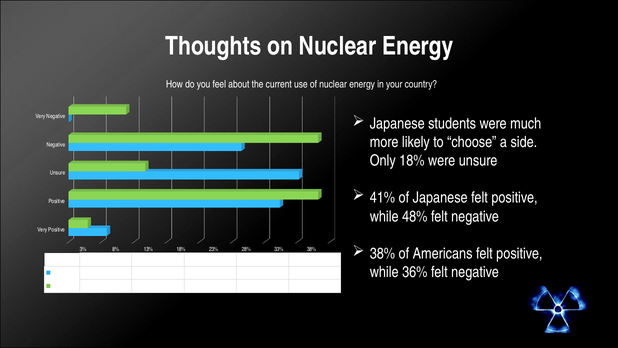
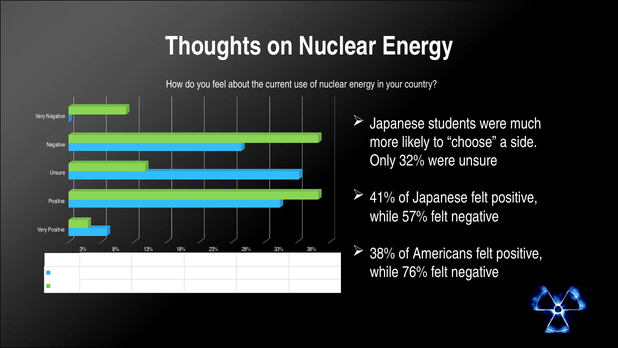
Only 18%: 18% -> 32% (412, 161)
48%: 48% -> 57% (415, 216)
36%: 36% -> 76% (415, 272)
